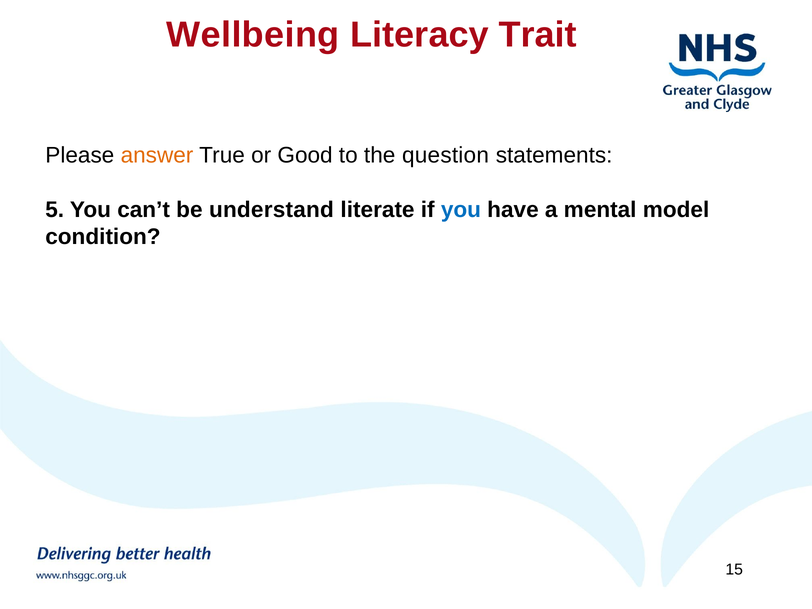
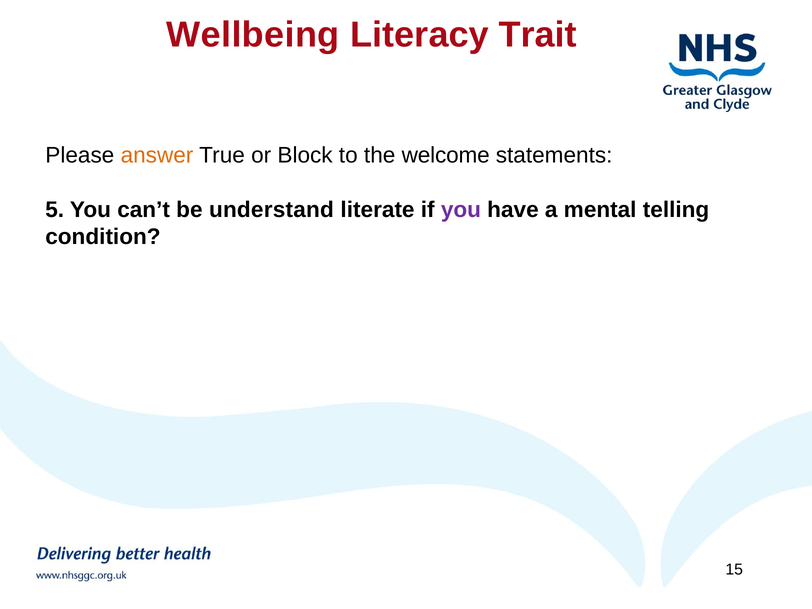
Good: Good -> Block (305, 156)
question: question -> welcome (446, 156)
you colour: blue -> purple (461, 210)
model: model -> telling (676, 210)
